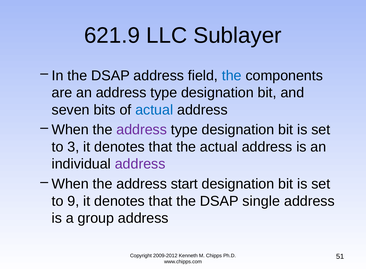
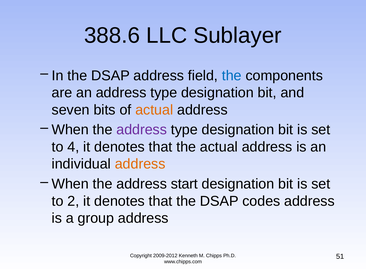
621.9: 621.9 -> 388.6 (112, 35)
actual colour: blue -> orange (154, 110)
3: 3 -> 4 (73, 147)
address colour: purple -> orange (140, 164)
9: 9 -> 2 (73, 201)
single: single -> codes (261, 201)
